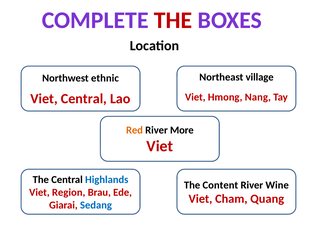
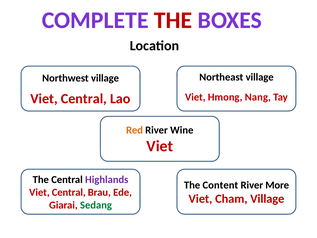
Northwest ethnic: ethnic -> village (105, 78)
More: More -> Wine (182, 130)
Highlands colour: blue -> purple (107, 180)
Wine: Wine -> More (277, 185)
Region: Region -> Central (69, 192)
Cham Quang: Quang -> Village (267, 199)
Sedang colour: blue -> green (96, 205)
